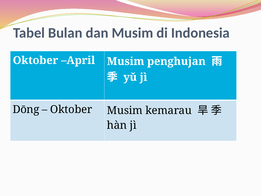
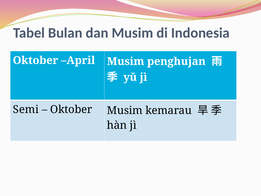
Dōng: Dōng -> Semi (26, 109)
